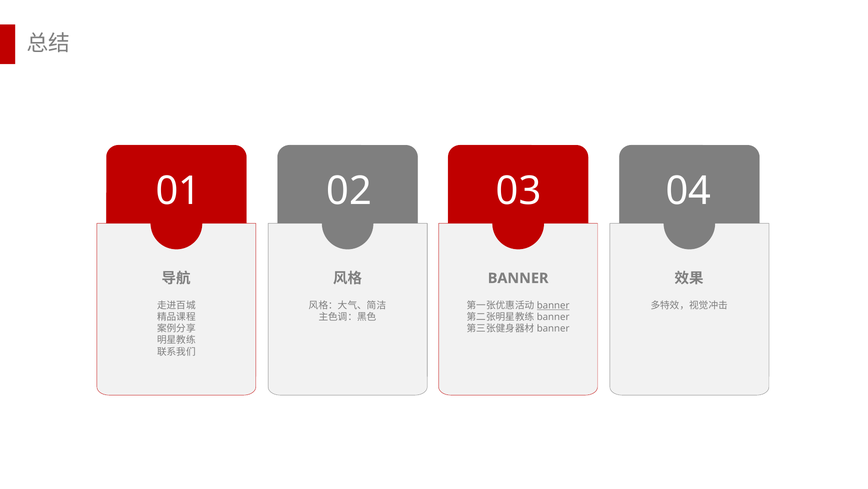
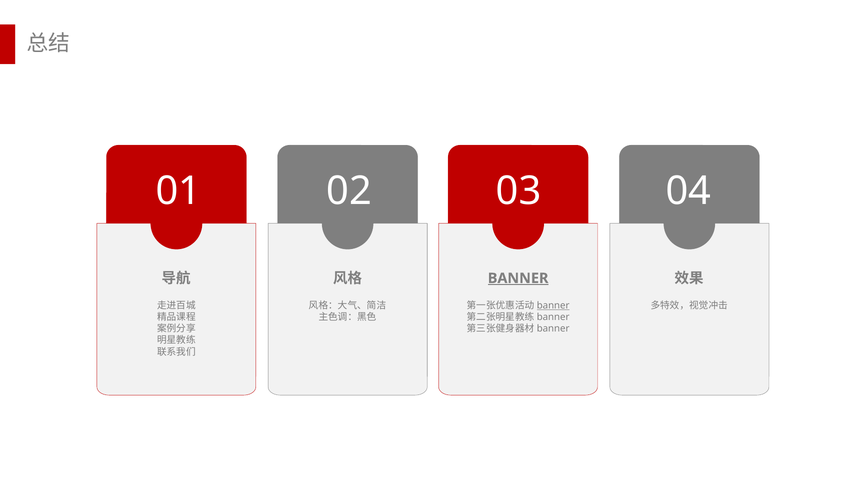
BANNER underline: none -> present (518, 278)
